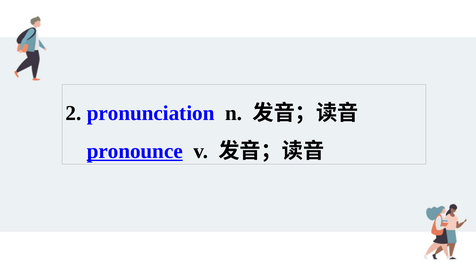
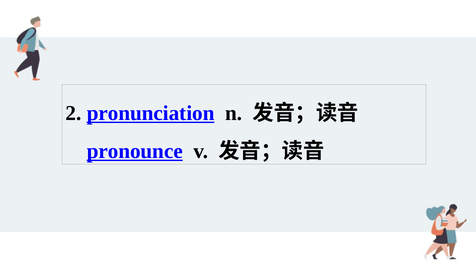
pronunciation underline: none -> present (151, 113)
